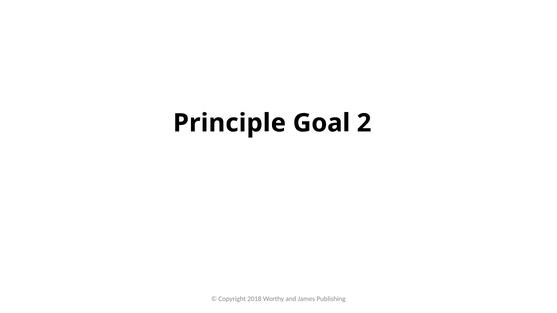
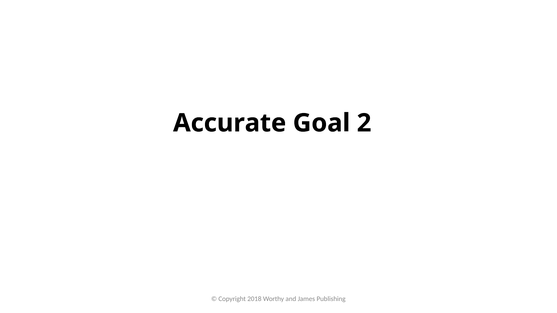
Principle: Principle -> Accurate (230, 123)
